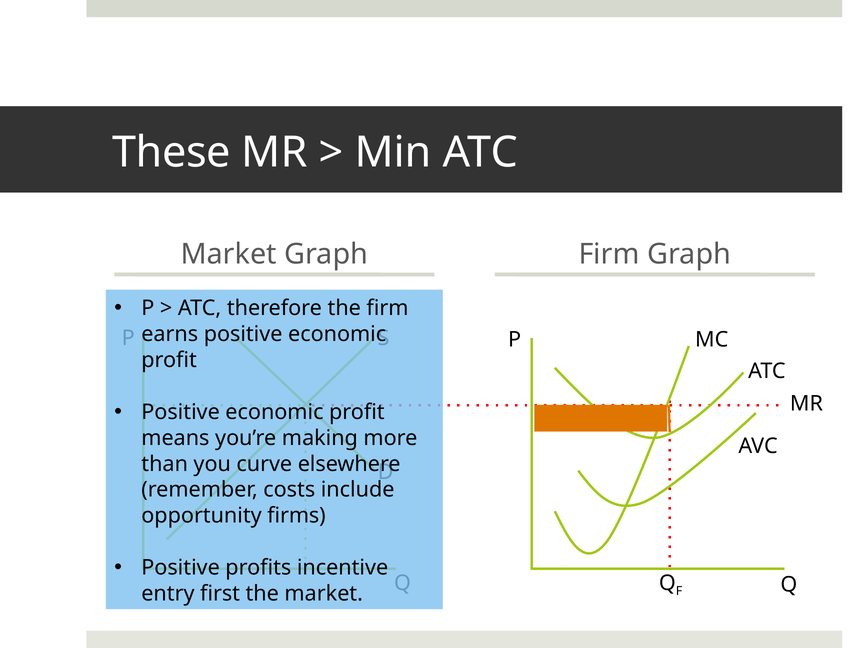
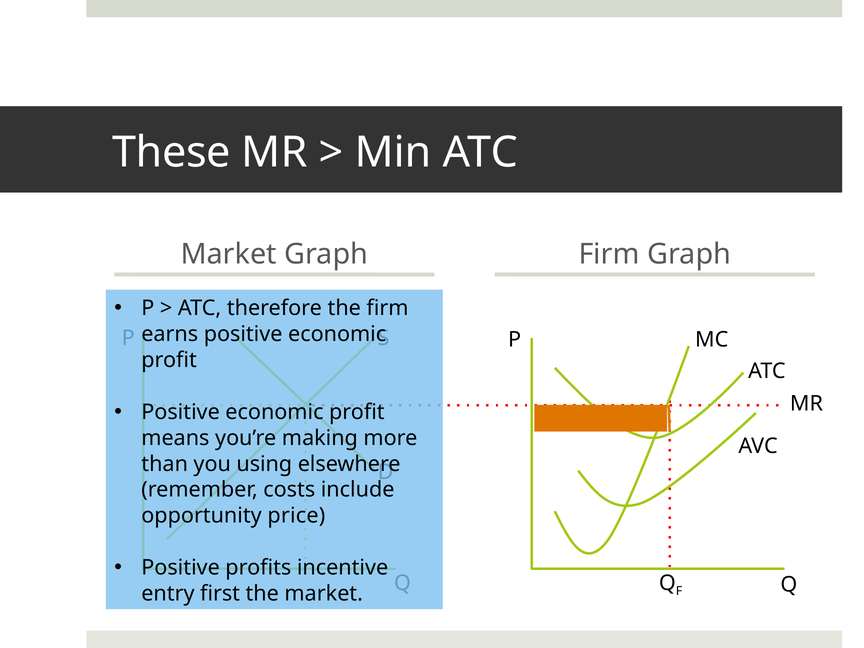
curve: curve -> using (264, 464)
firms: firms -> price (296, 516)
